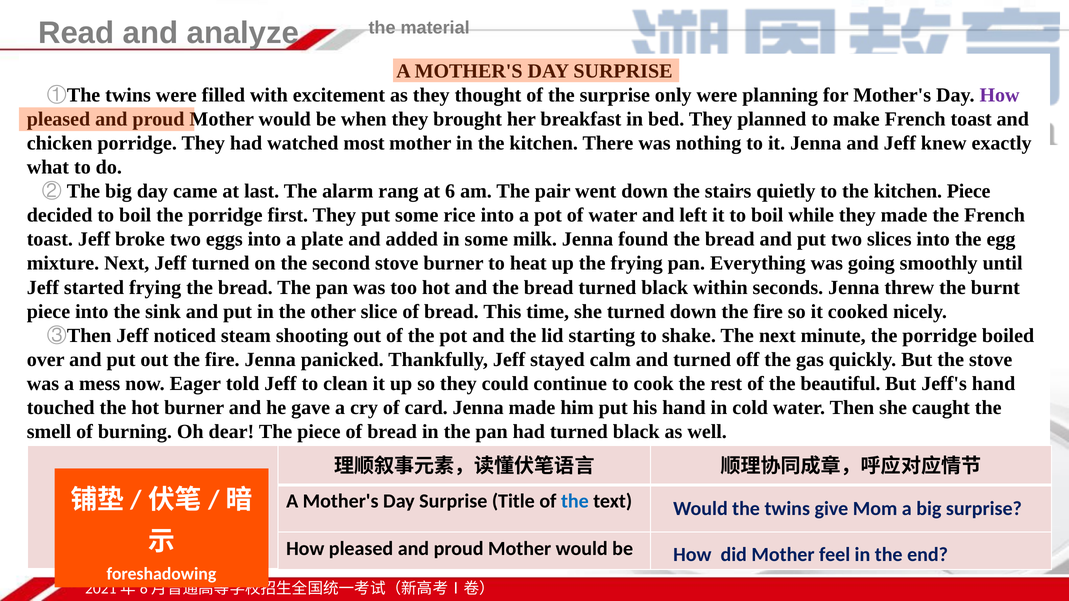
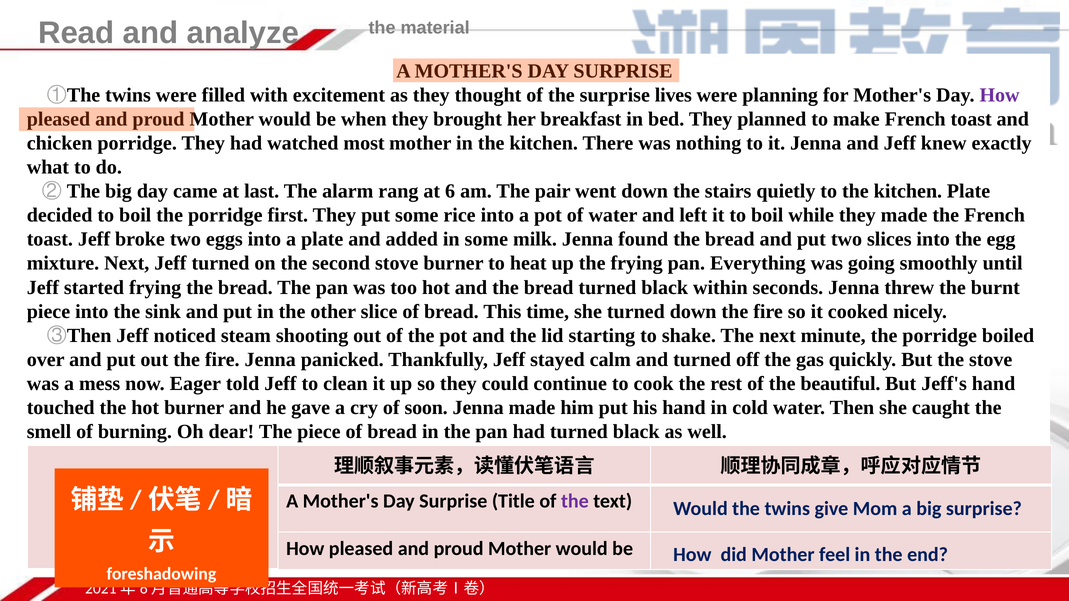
only: only -> lives (673, 95)
kitchen Piece: Piece -> Plate (969, 191)
card: card -> soon (426, 408)
the colour: blue -> purple (575, 502)
